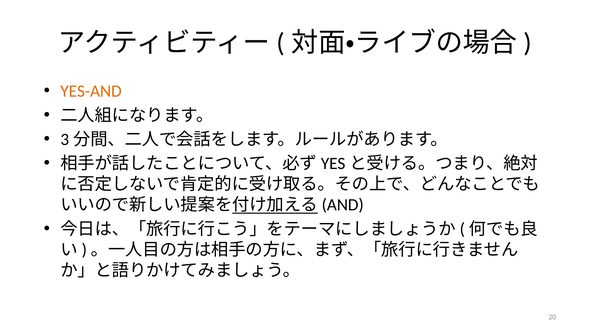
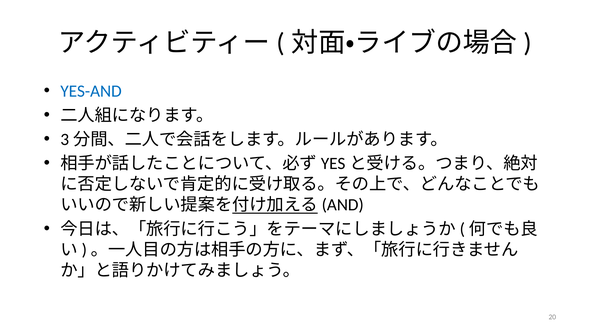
YES-AND colour: orange -> blue (91, 91)
